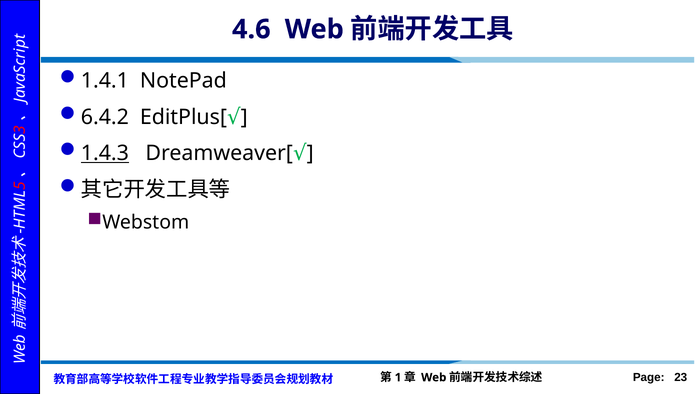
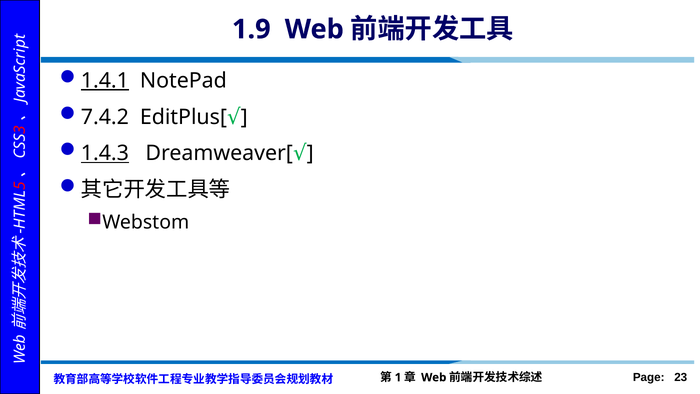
4.6: 4.6 -> 1.9 (251, 29)
1.4.1 underline: none -> present (105, 81)
6.4.2: 6.4.2 -> 7.4.2 (105, 117)
